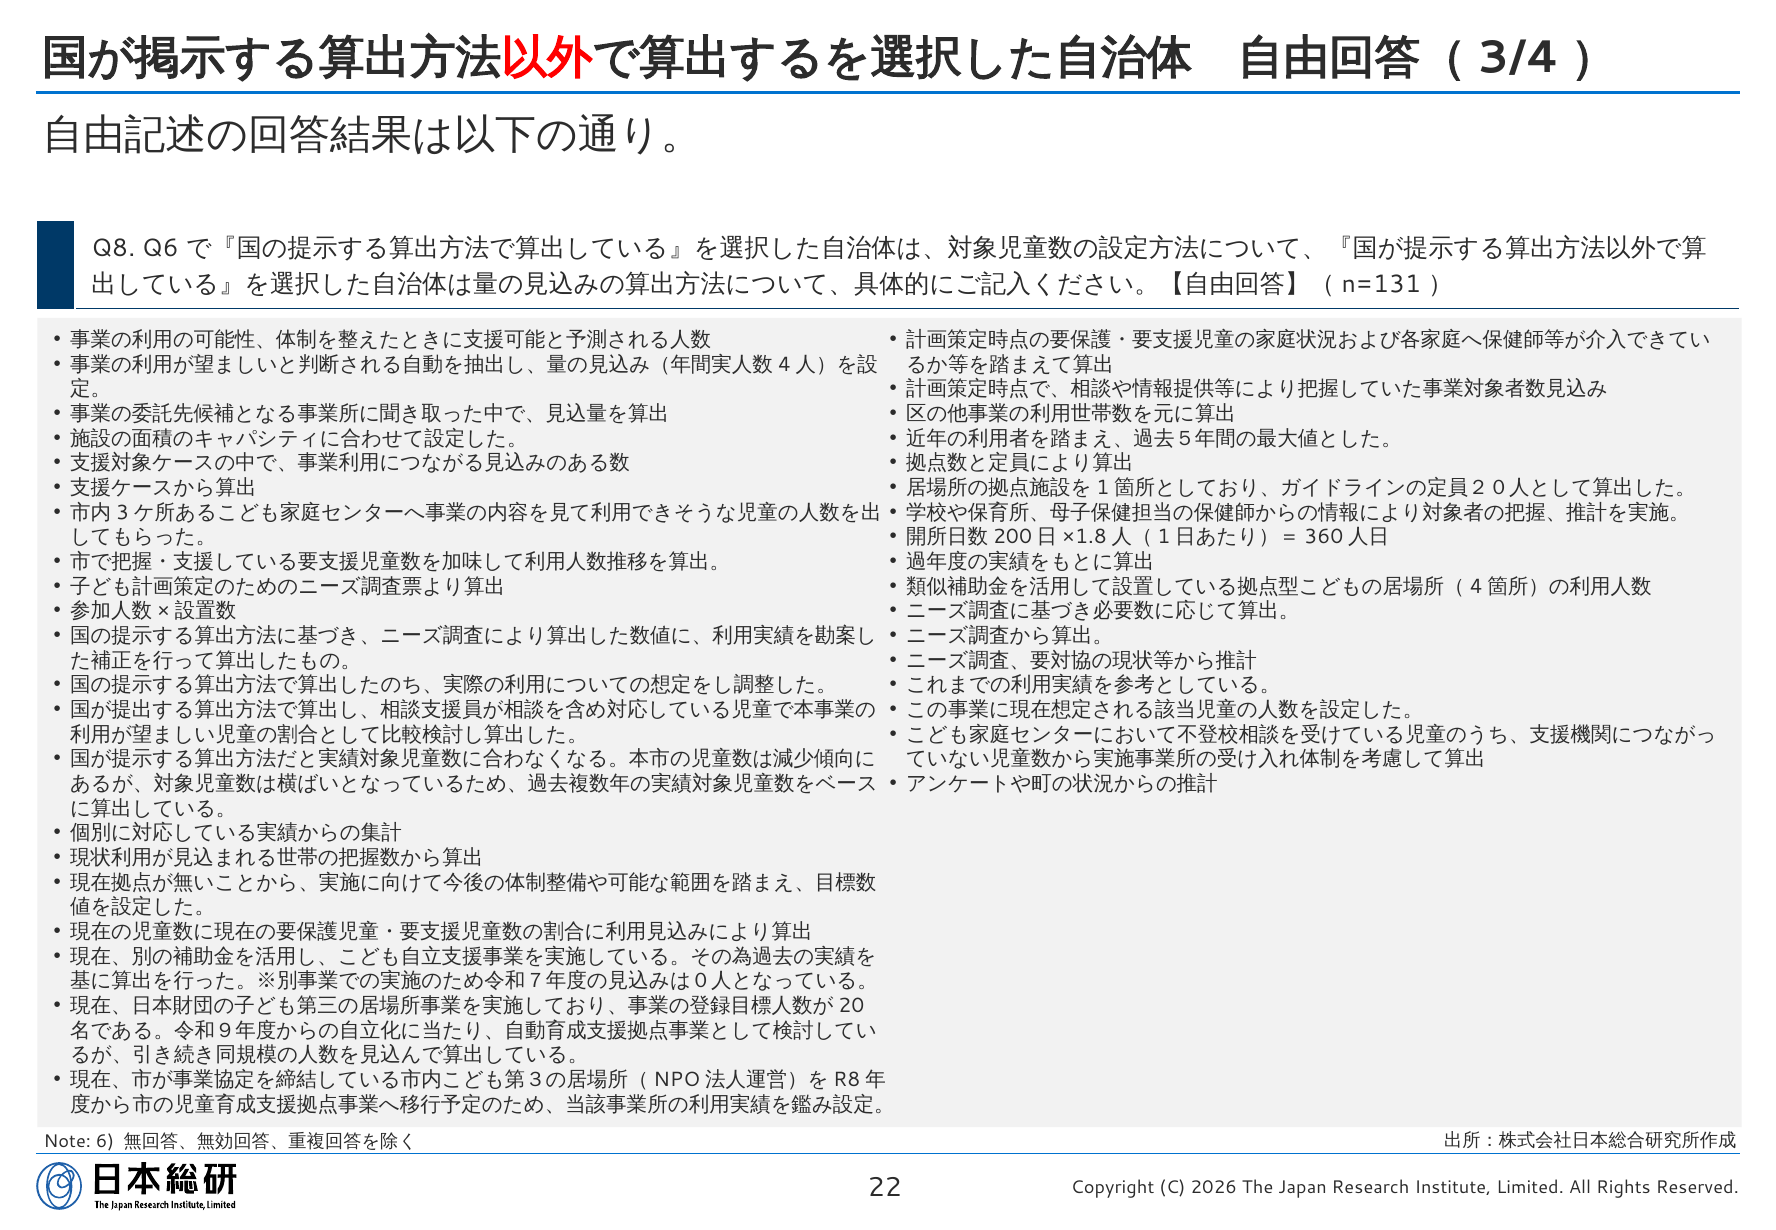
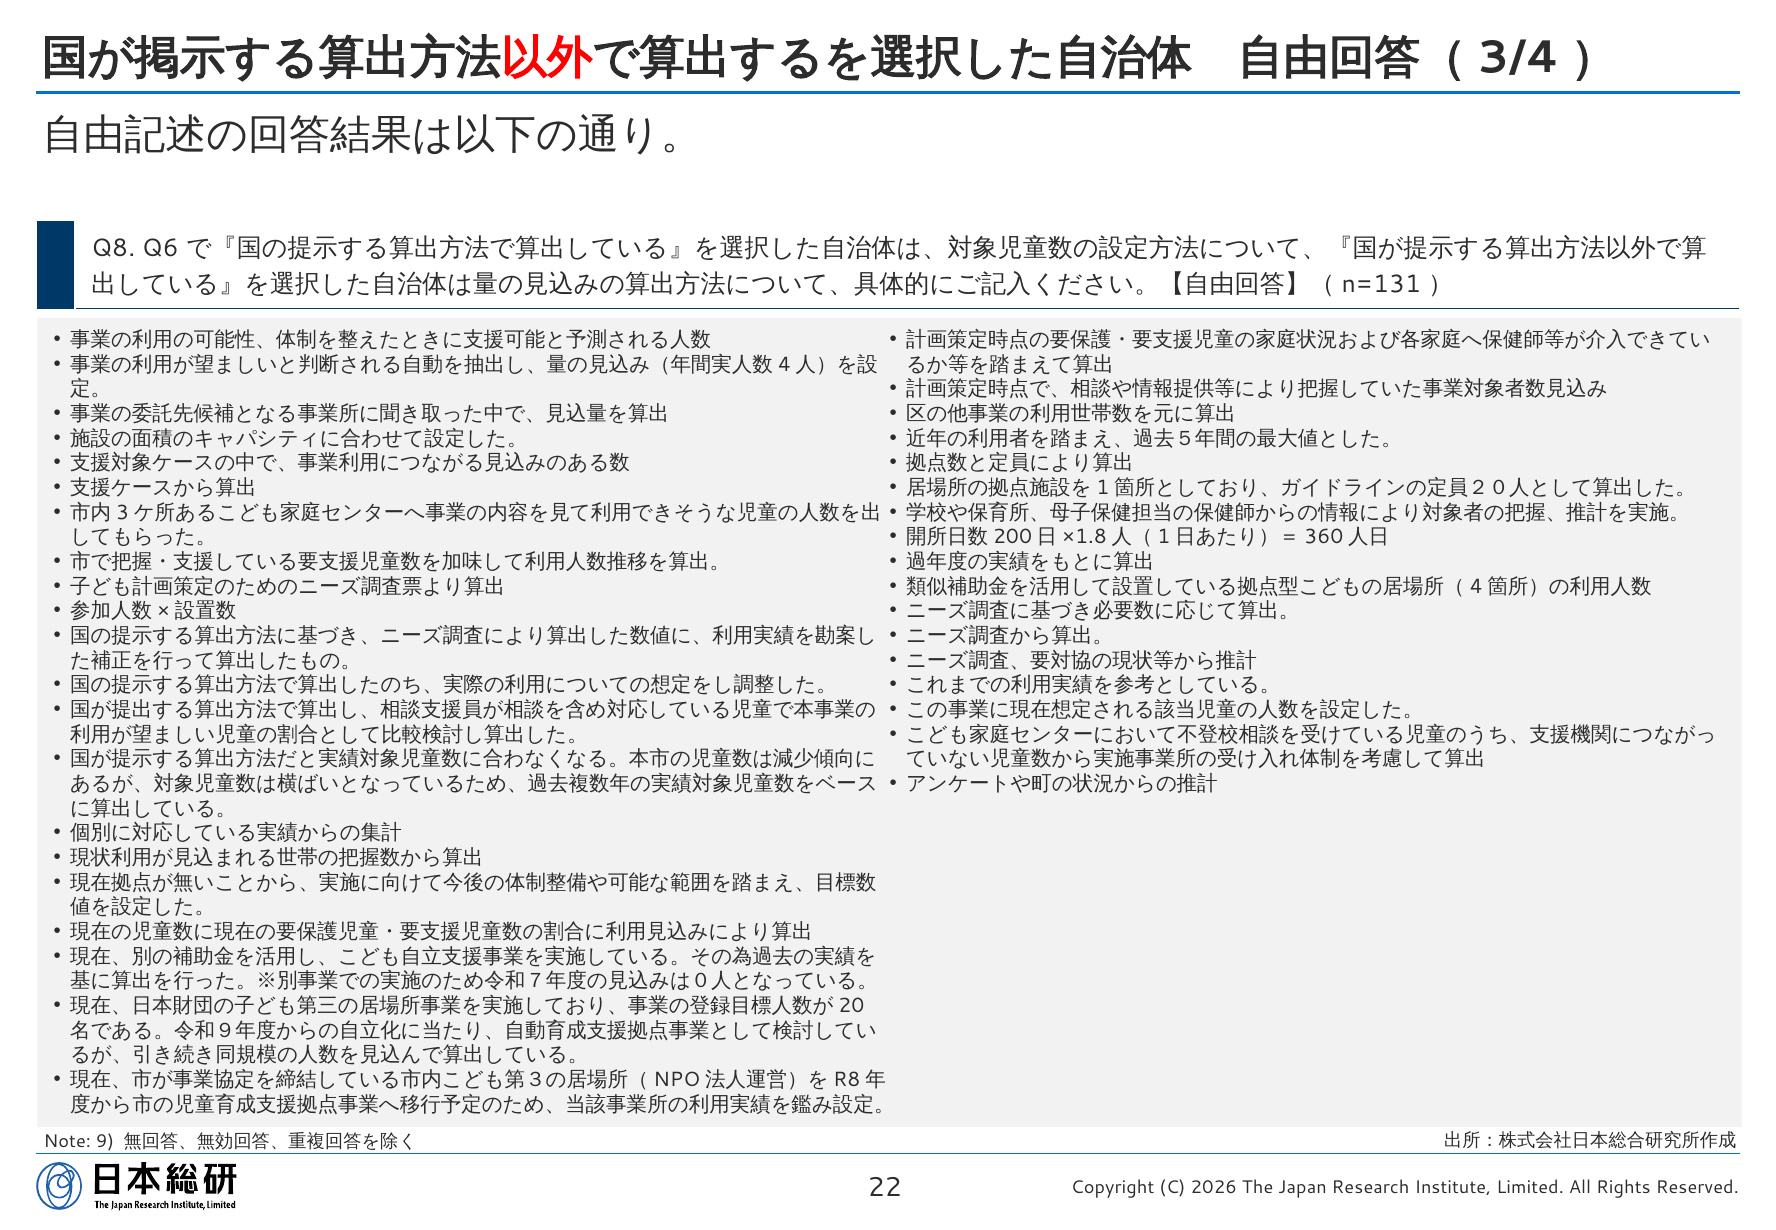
6: 6 -> 9 (105, 1141)
